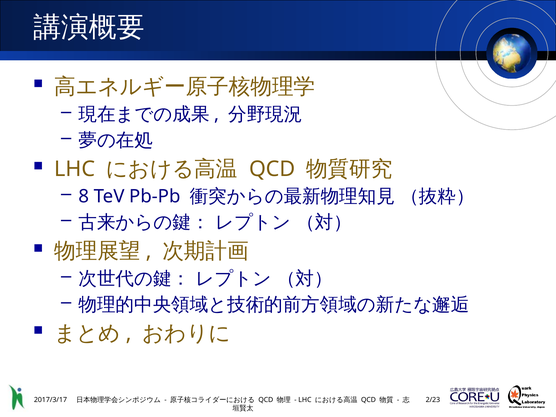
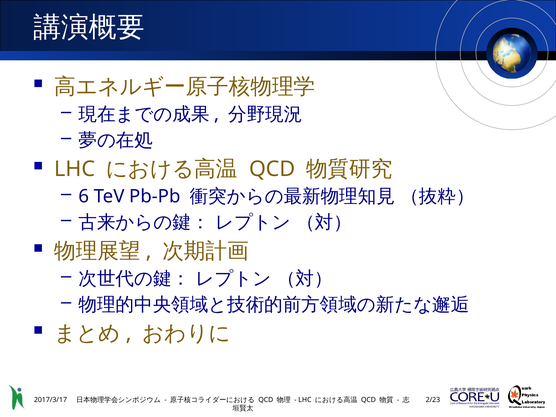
8: 8 -> 6 (84, 197)
